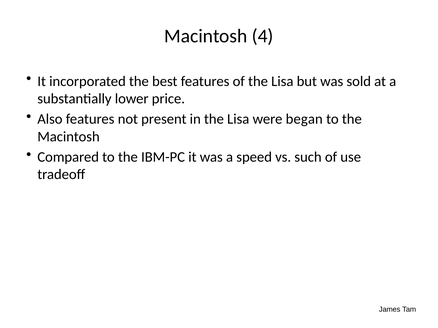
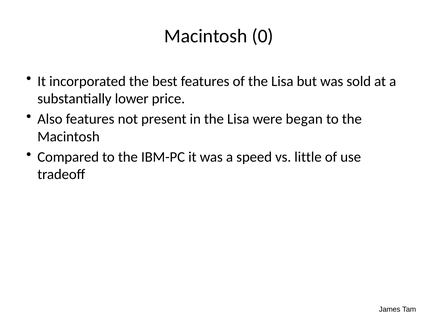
4: 4 -> 0 (263, 36)
such: such -> little (308, 157)
